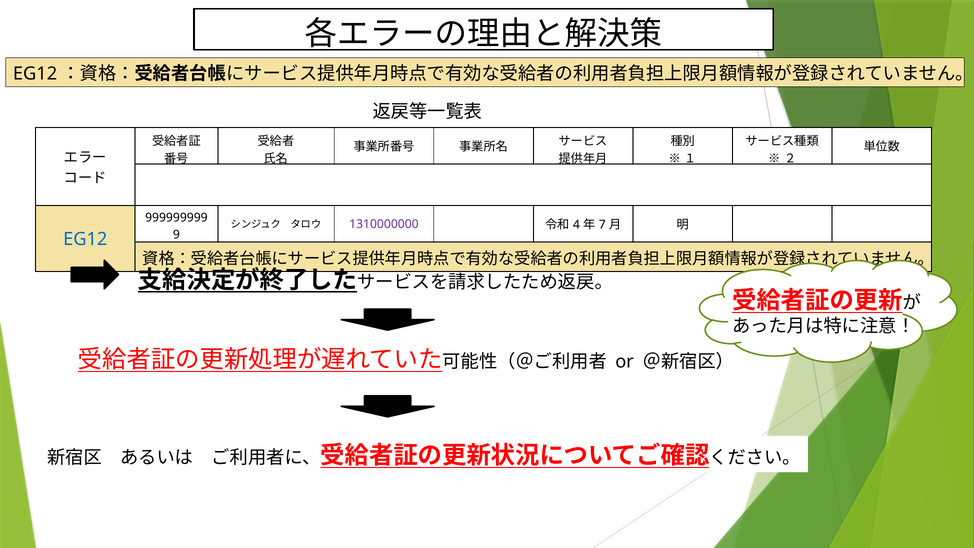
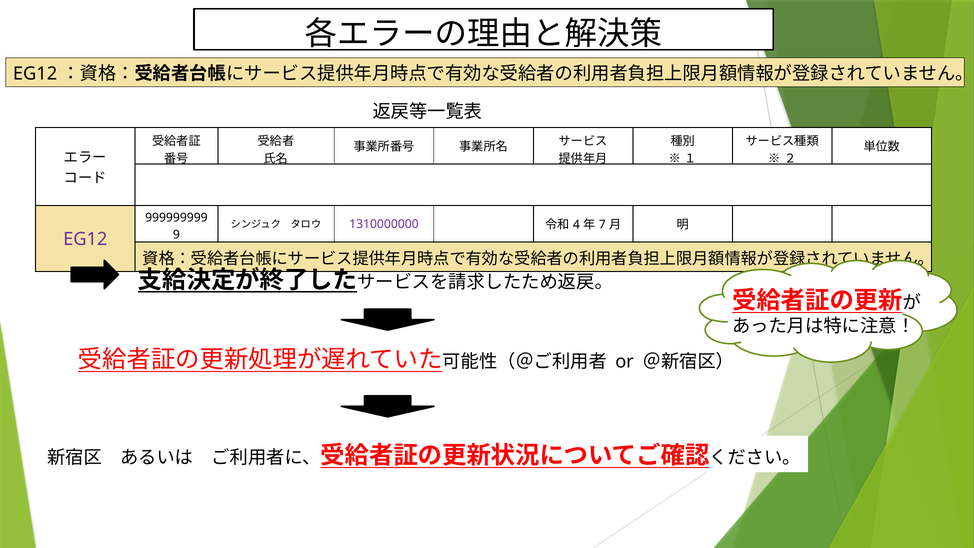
EG12 colour: blue -> purple (85, 239)
